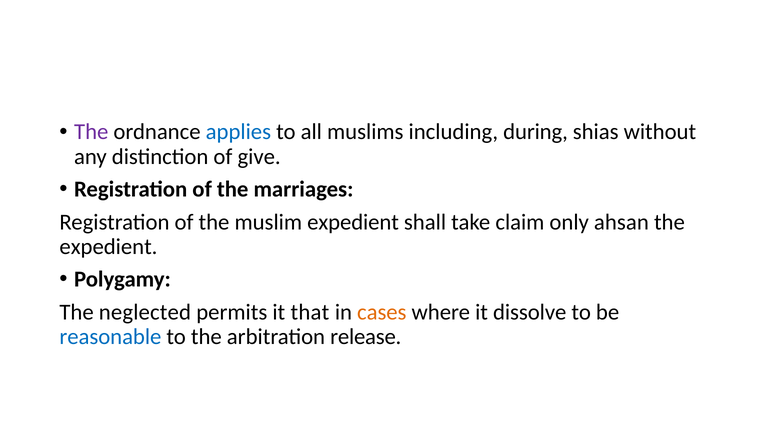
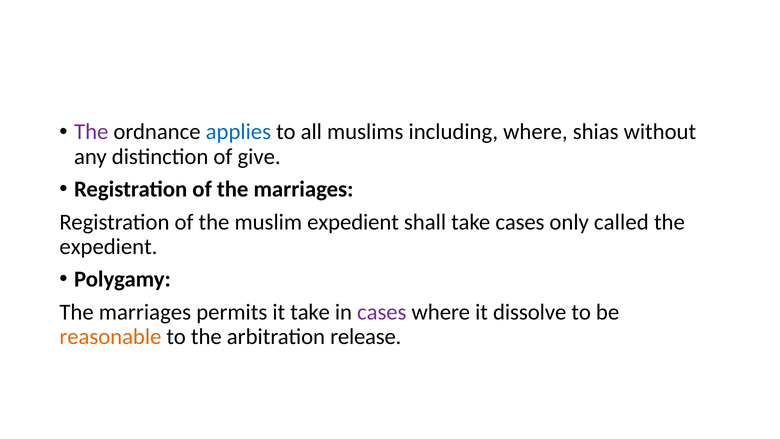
including during: during -> where (535, 132)
take claim: claim -> cases (520, 222)
ahsan: ahsan -> called (621, 222)
neglected: neglected -> marriages (145, 312)
it that: that -> take (310, 312)
cases colour: orange -> purple (382, 312)
reasonable colour: blue -> orange (110, 336)
